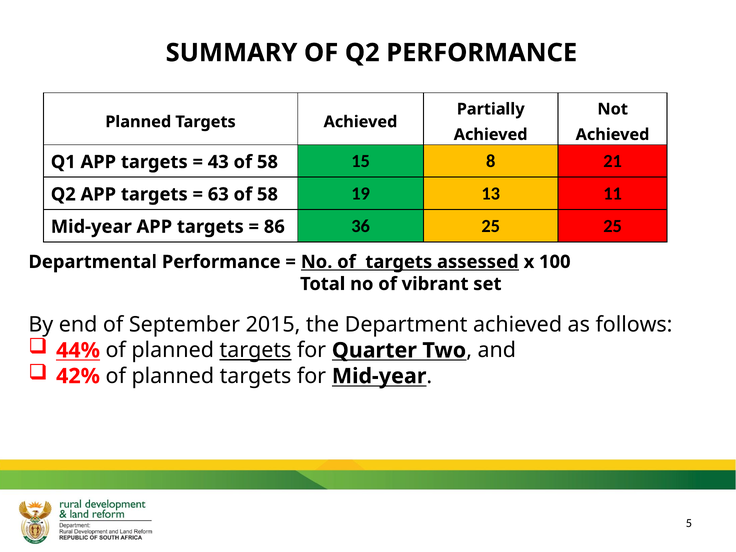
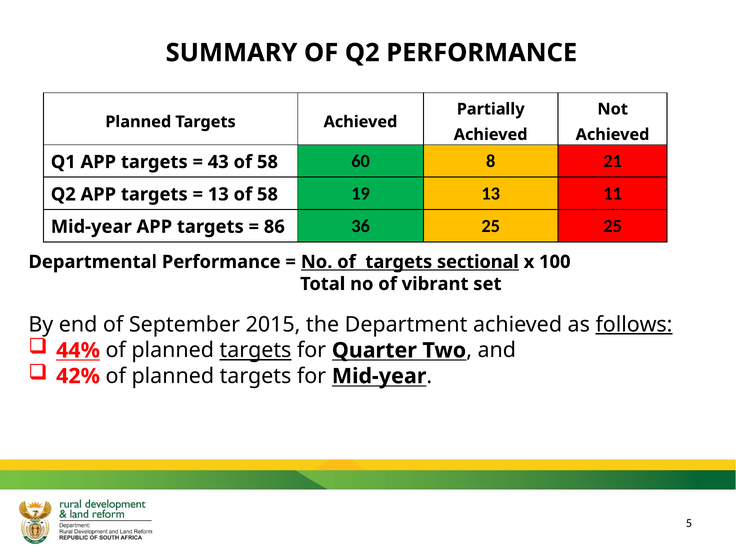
15: 15 -> 60 (361, 161)
63: 63 -> 13 (218, 194)
assessed: assessed -> sectional (478, 262)
follows underline: none -> present (634, 325)
